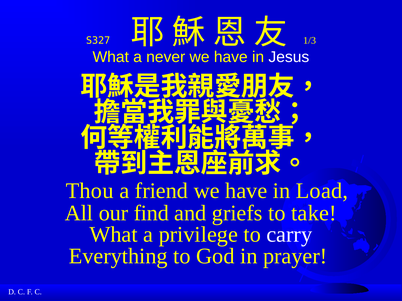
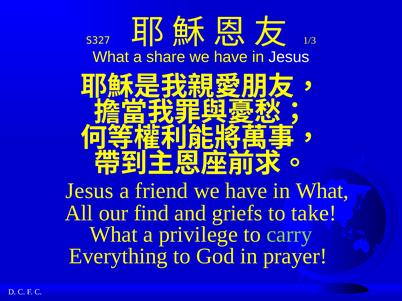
never: never -> share (166, 57)
Thou: Thou -> Jesus (90, 191)
in Load: Load -> What (322, 191)
carry colour: white -> light green (289, 235)
